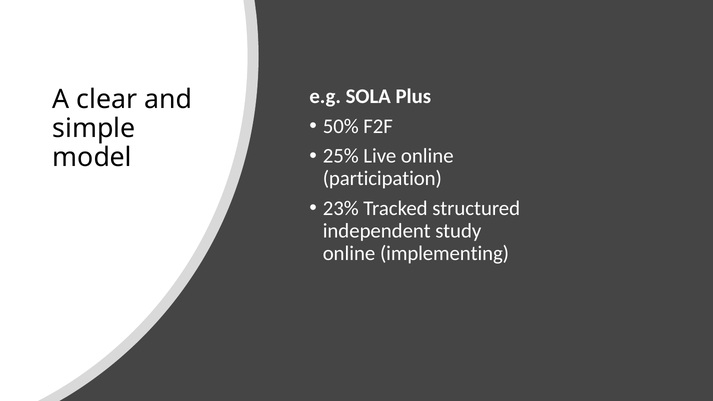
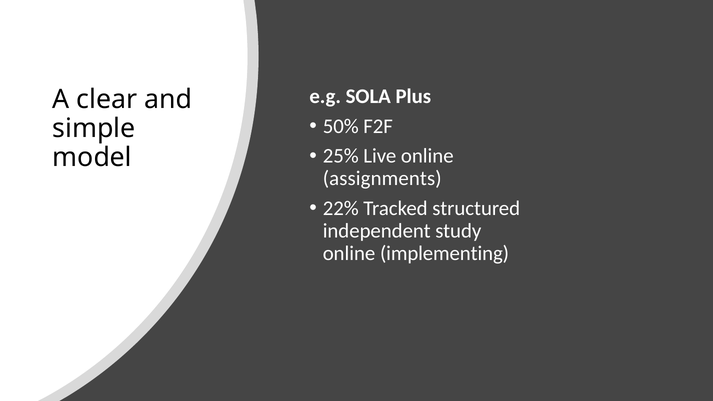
participation: participation -> assignments (382, 178)
23%: 23% -> 22% (341, 208)
